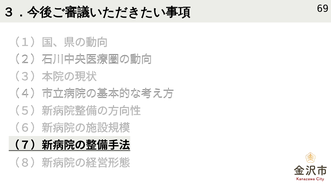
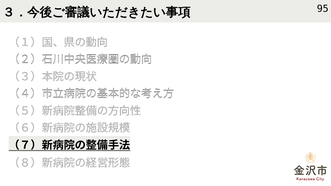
69: 69 -> 95 (323, 9)
